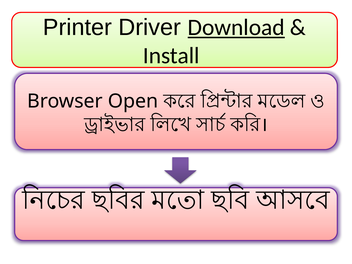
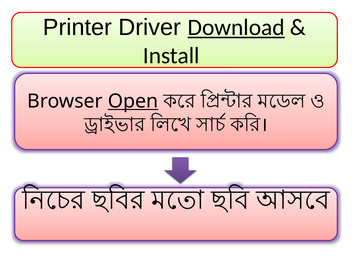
Open underline: none -> present (133, 101)
